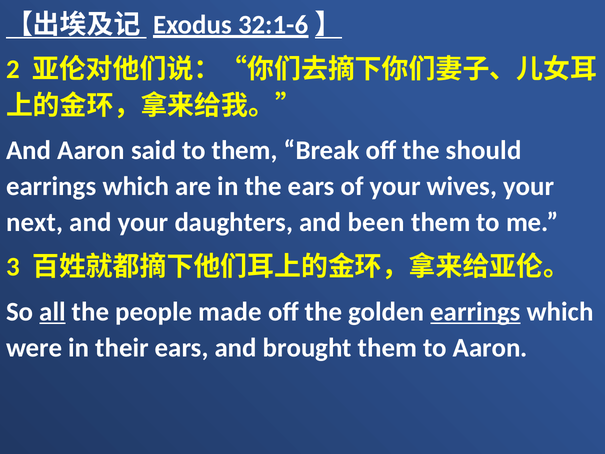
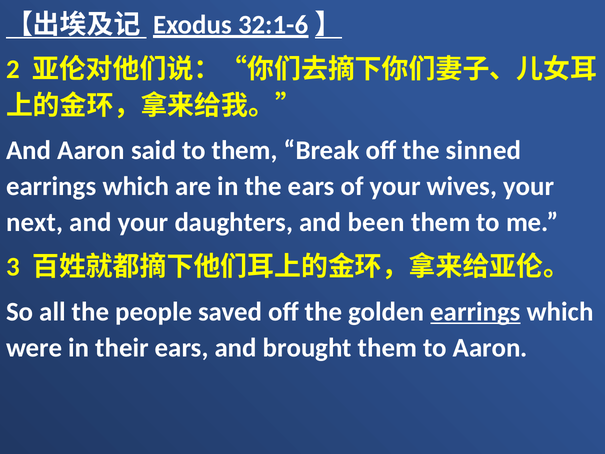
should: should -> sinned (484, 150)
all underline: present -> none (53, 311)
made: made -> saved (230, 311)
